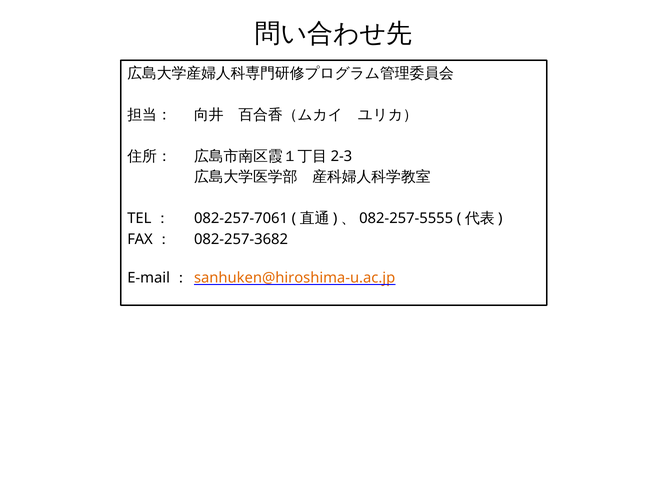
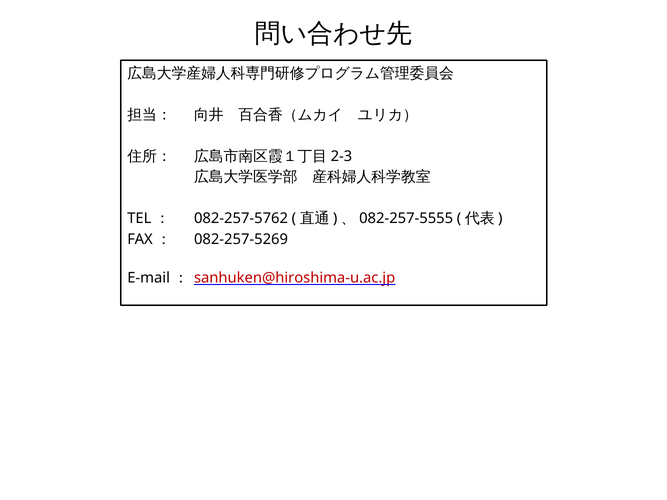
082-257-7061: 082-257-7061 -> 082-257-5762 (241, 219)
082-257-3682: 082-257-3682 -> 082-257-5269 (241, 239)
sanhuken@hiroshima-u.ac.jp colour: orange -> red (295, 278)
